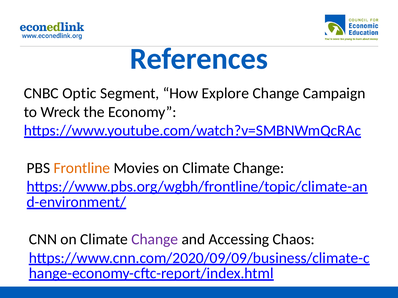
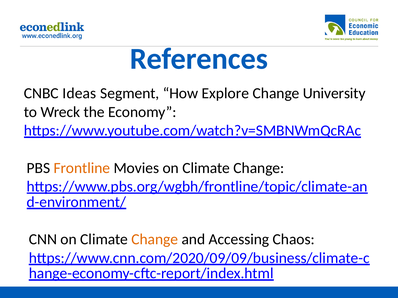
Optic: Optic -> Ideas (79, 94)
Campaign: Campaign -> University (334, 94)
Change colour: purple -> orange (155, 240)
